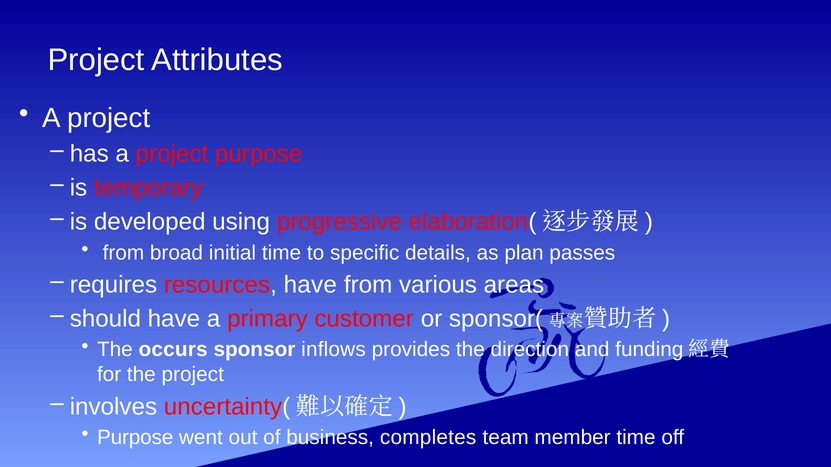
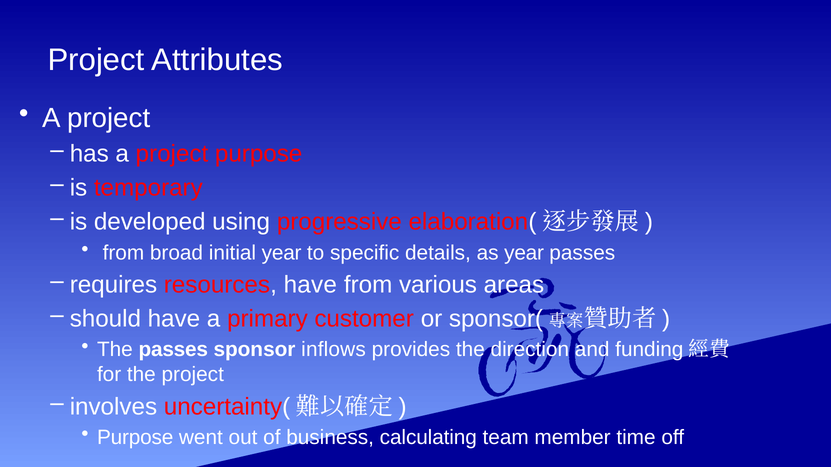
initial time: time -> year (282, 253)
as plan: plan -> year (524, 253)
The occurs: occurs -> passes (173, 350)
completes: completes -> calculating (428, 438)
